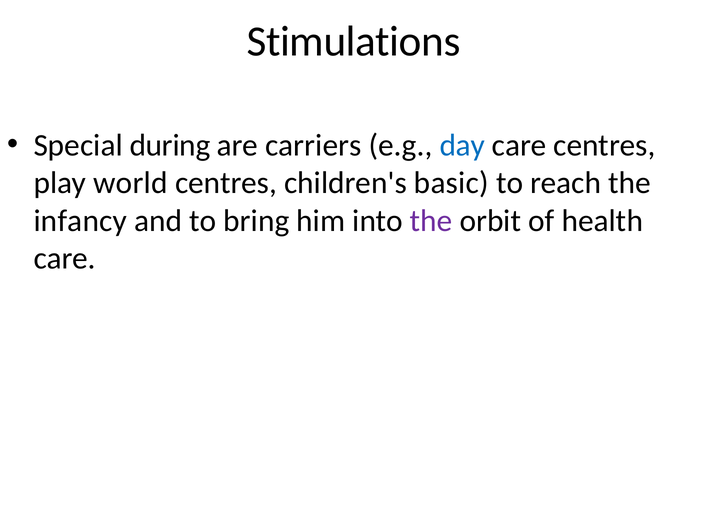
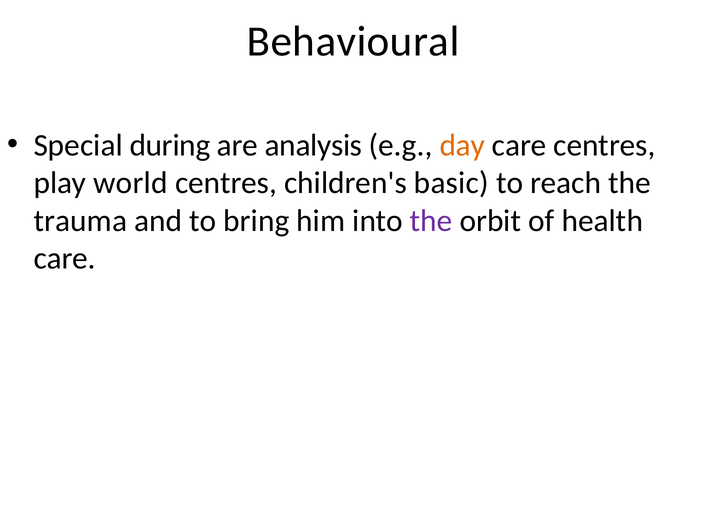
Stimulations: Stimulations -> Behavioural (353, 41)
carriers: carriers -> analysis (313, 145)
day colour: blue -> orange (462, 145)
infancy: infancy -> trauma (80, 221)
